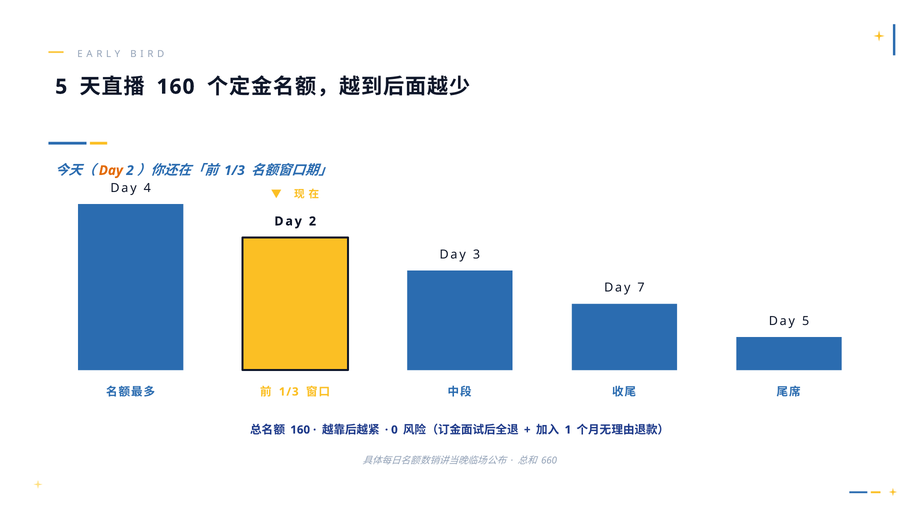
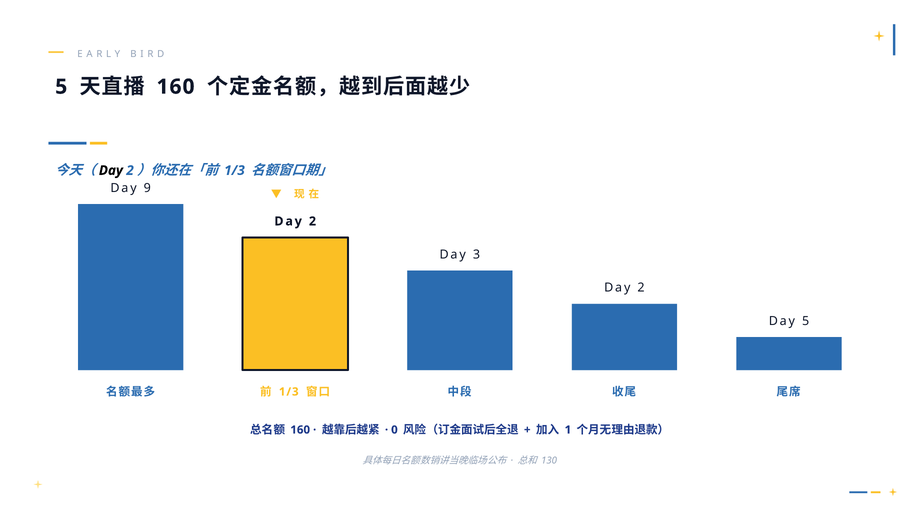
Day colour: orange -> black (111, 170)
4: 4 -> 9 (147, 188)
7: 7 -> 2 (641, 288)
660: 660 -> 130 (549, 460)
